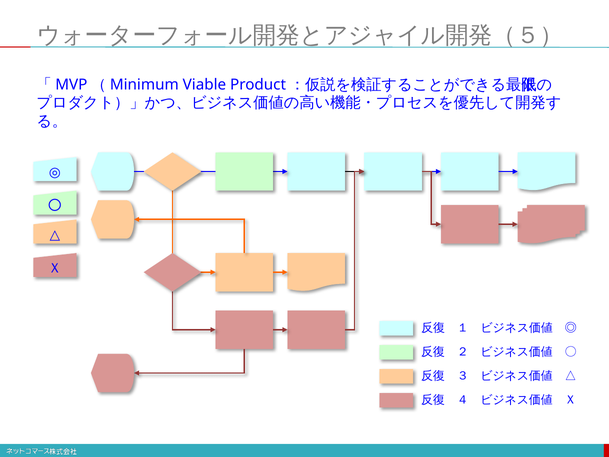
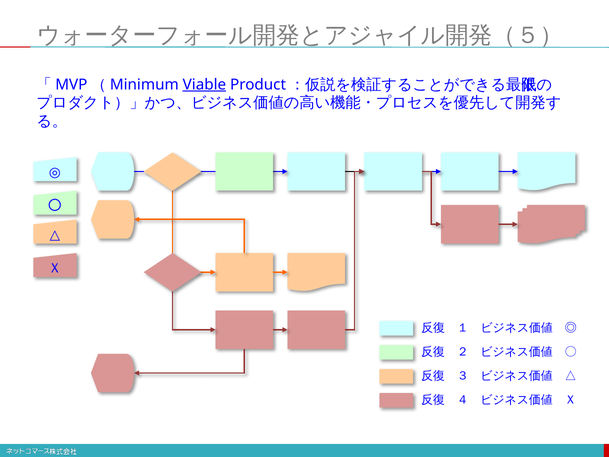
Viable underline: none -> present (204, 85)
